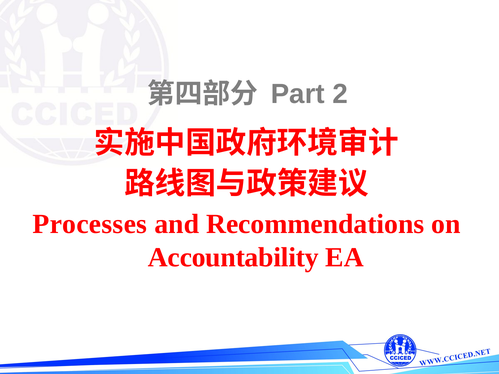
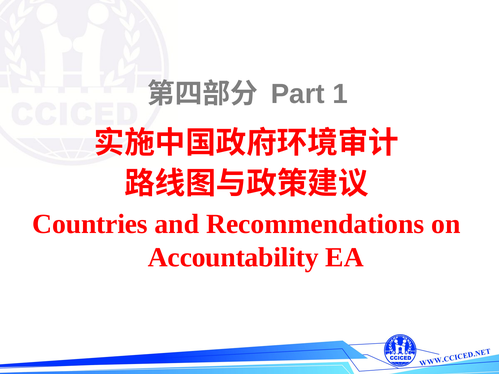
2: 2 -> 1 (340, 94)
Processes: Processes -> Countries (90, 224)
